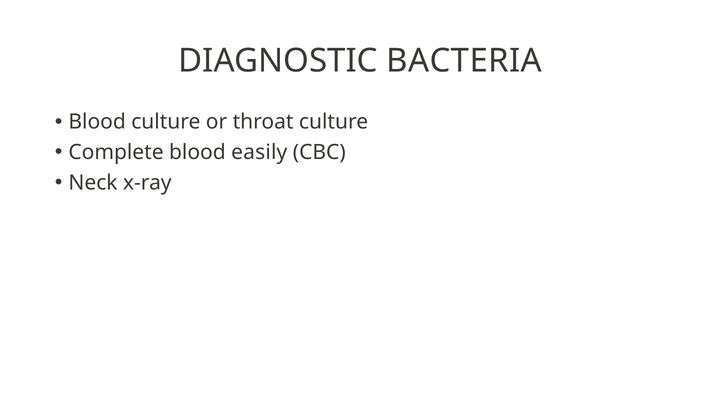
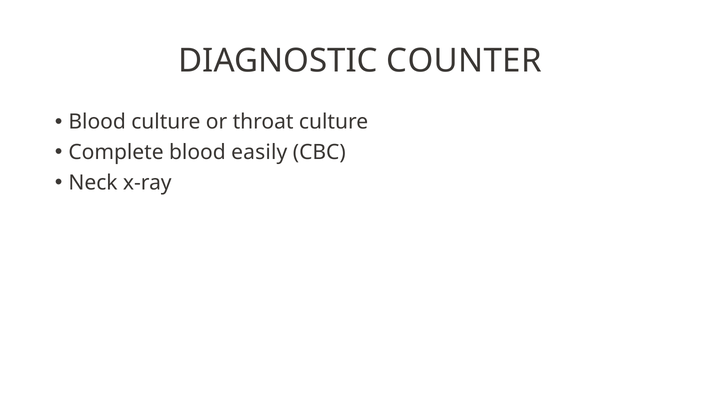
BACTERIA: BACTERIA -> COUNTER (464, 61)
